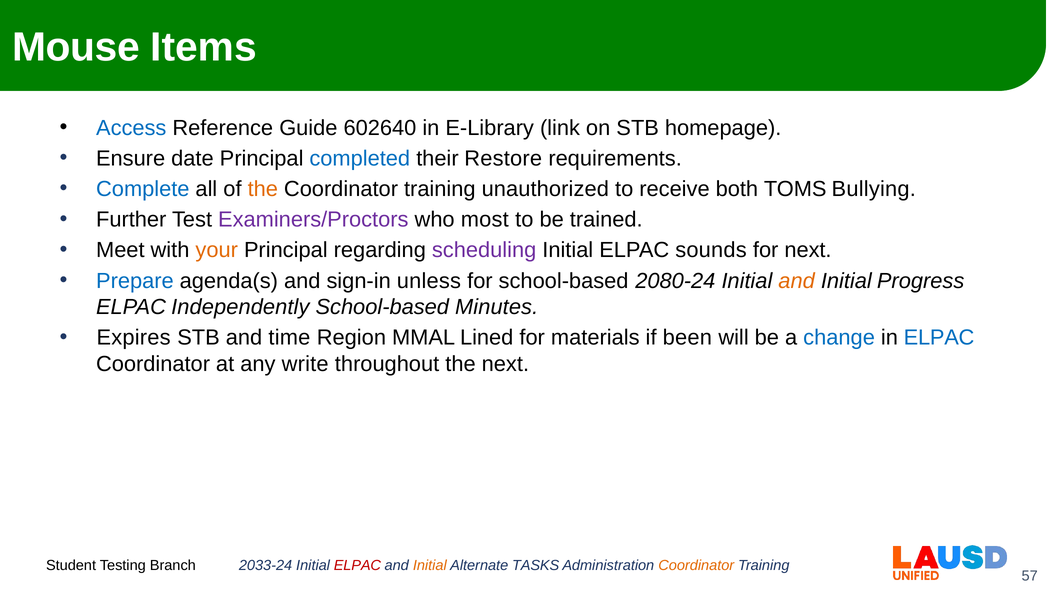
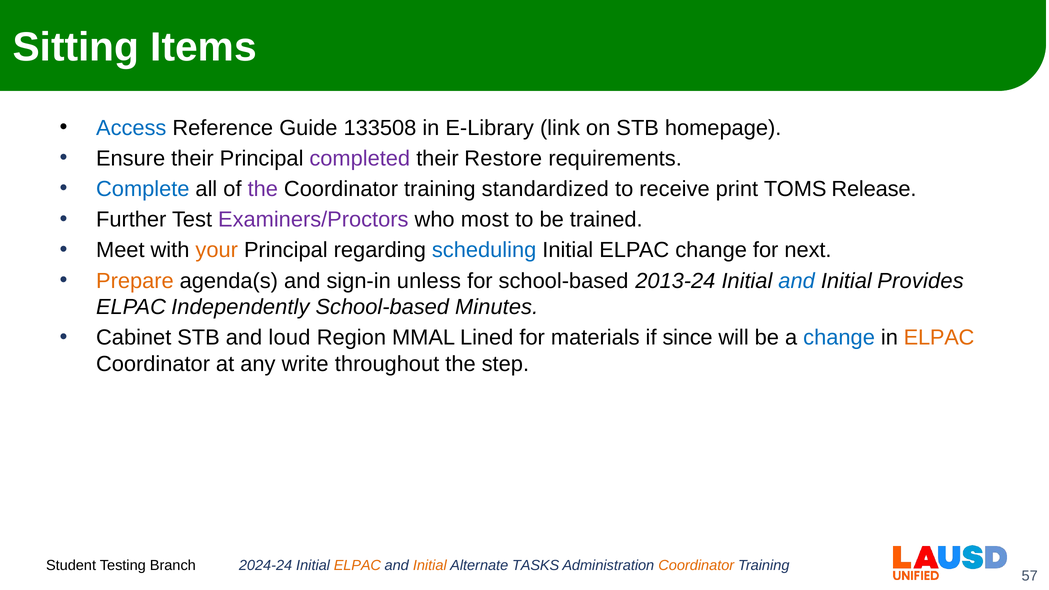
Mouse: Mouse -> Sitting (76, 47)
602640: 602640 -> 133508 (380, 128)
Ensure date: date -> their (192, 158)
completed colour: blue -> purple (360, 158)
the colour: orange -> purple (263, 189)
unauthorized: unauthorized -> standardized (545, 189)
both: both -> print (737, 189)
Bullying: Bullying -> Release (874, 189)
scheduling colour: purple -> blue (484, 250)
ELPAC sounds: sounds -> change (711, 250)
Prepare colour: blue -> orange (135, 281)
2080-24: 2080-24 -> 2013-24 (675, 281)
and colour: orange -> blue (797, 281)
Progress: Progress -> Provides (921, 281)
Expires: Expires -> Cabinet (134, 338)
time: time -> loud (289, 338)
been: been -> since (688, 338)
ELPAC colour: blue -> orange (939, 338)
the next: next -> step (505, 364)
2033-24: 2033-24 -> 2024-24 (266, 565)
ELPAC colour: red -> orange (357, 565)
